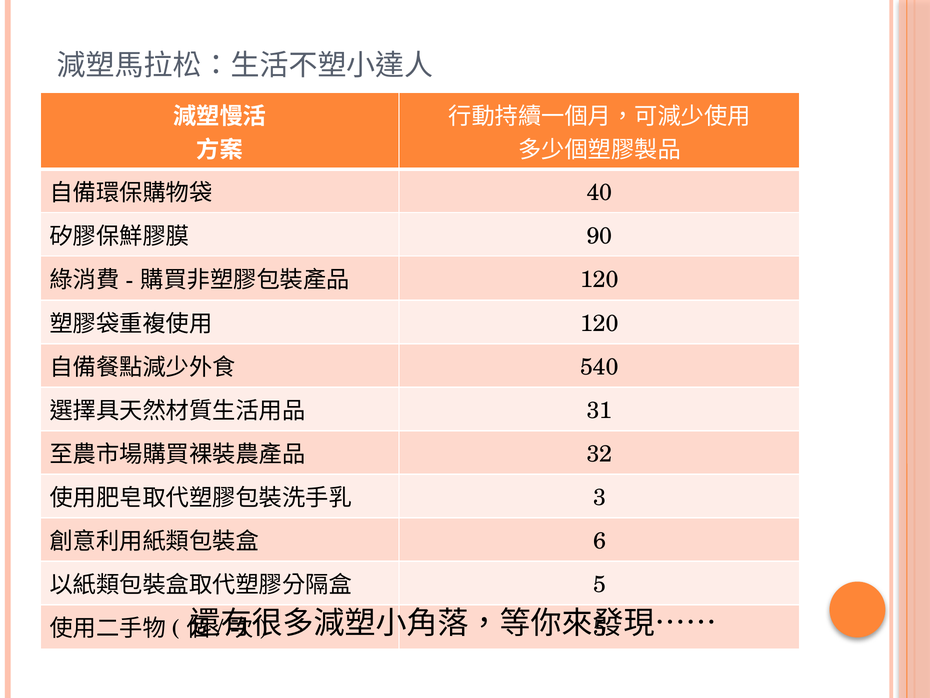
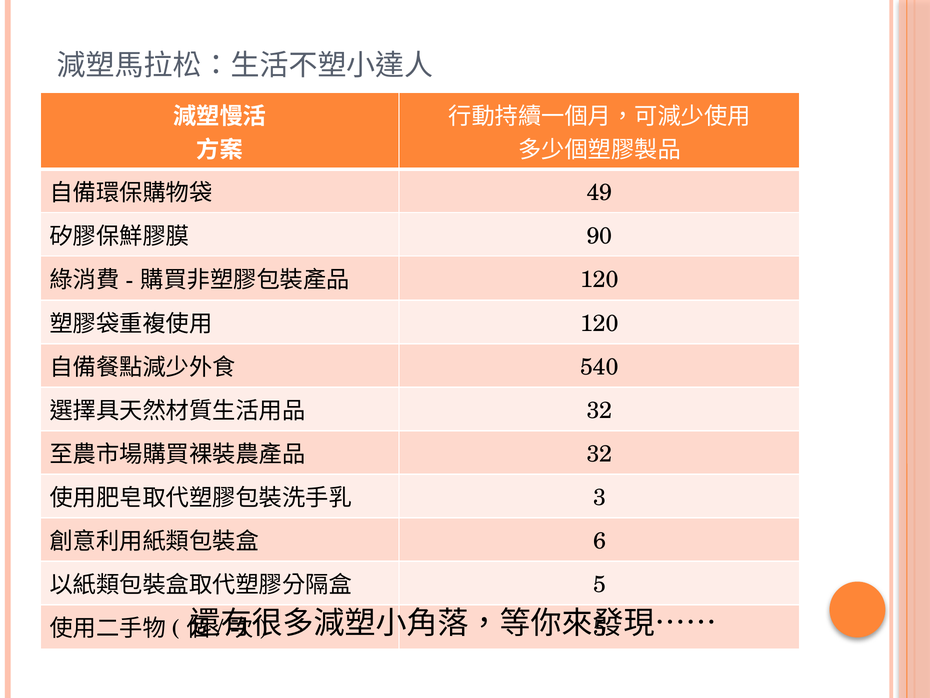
40: 40 -> 49 (599, 192)
31: 31 -> 32 (599, 410)
